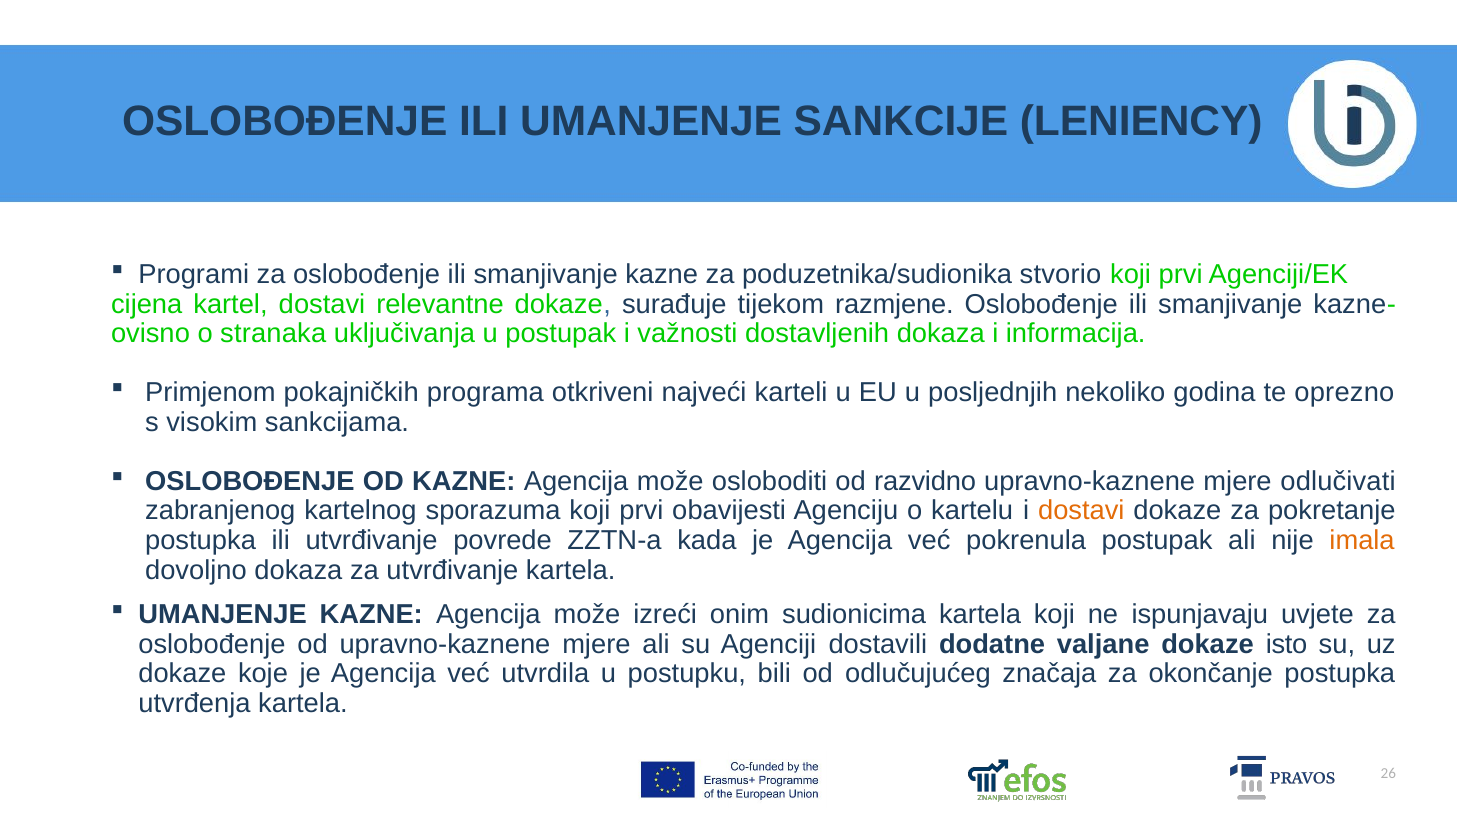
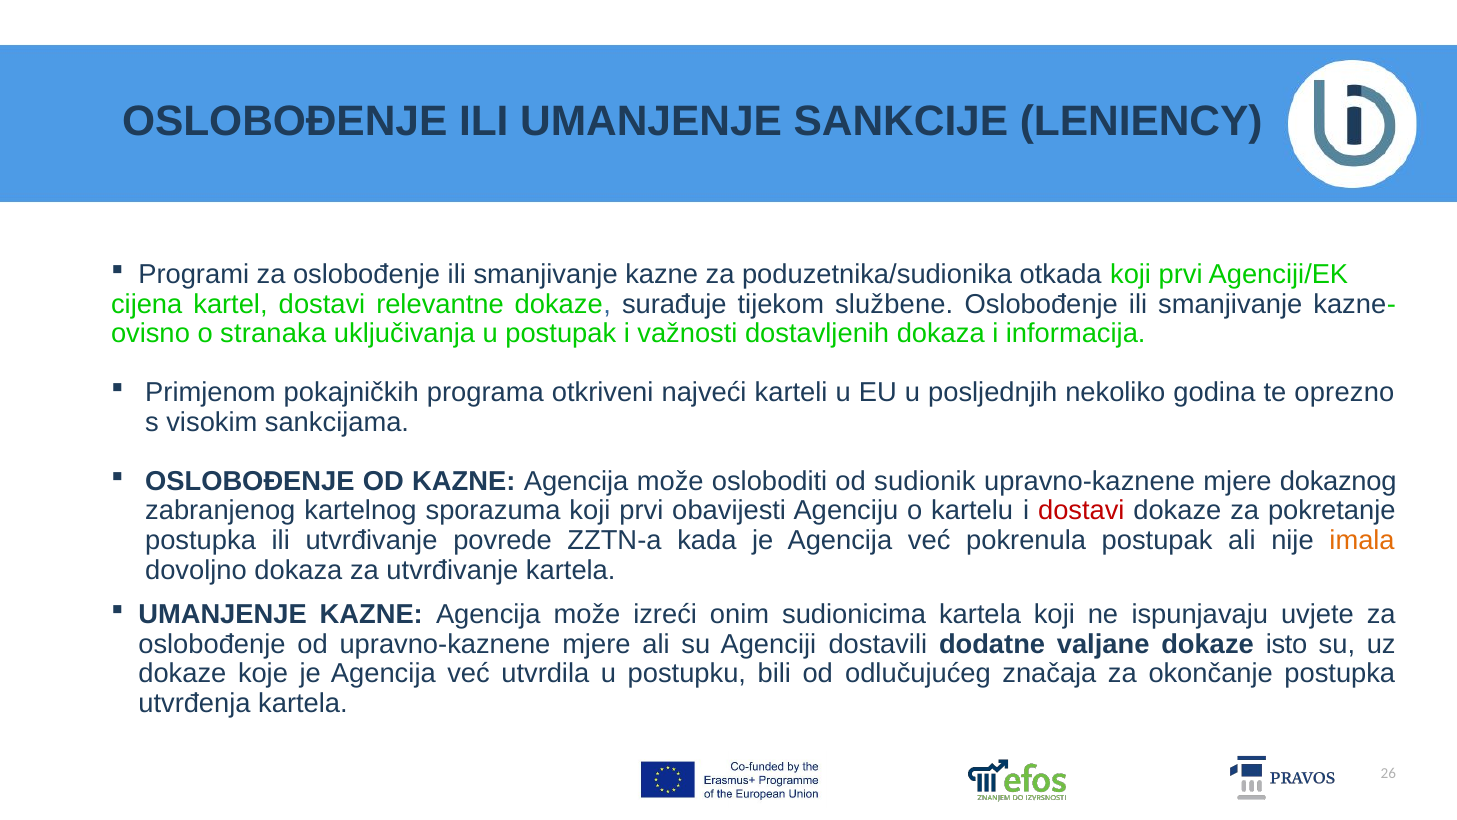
stvorio: stvorio -> otkada (1061, 275)
razmjene: razmjene -> službene (894, 304)
razvidno: razvidno -> sudionik (925, 481)
odlučivati: odlučivati -> dokaznog (1338, 481)
dostavi colour: orange -> red (1081, 511)
